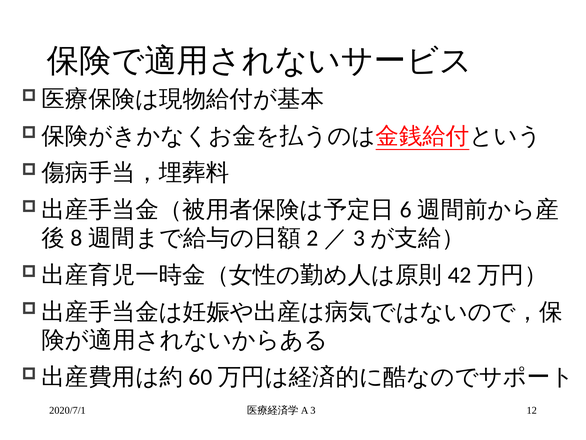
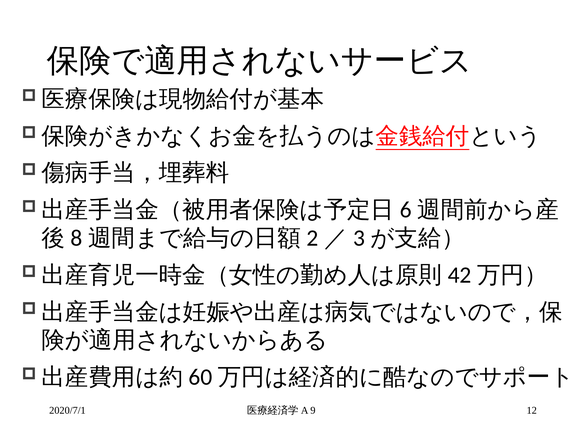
3: 3 -> 9 (313, 410)
